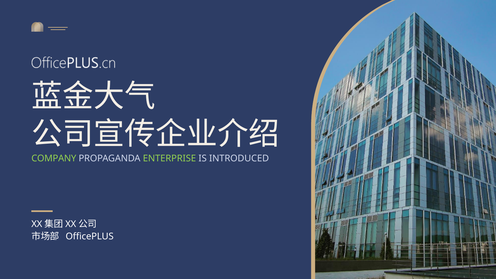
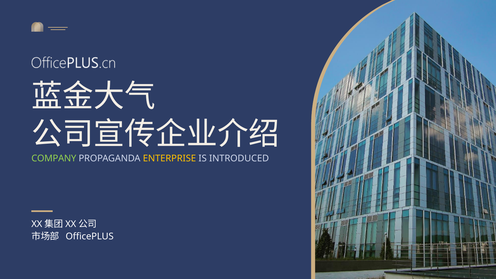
ENTERPRISE colour: light green -> yellow (169, 158)
